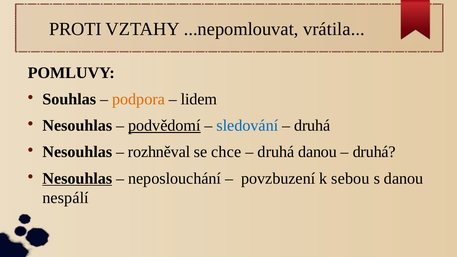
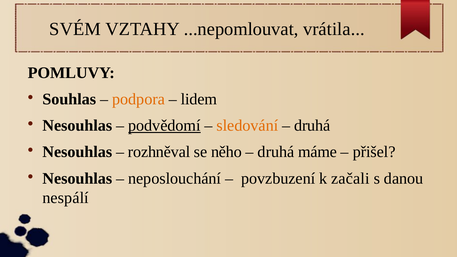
PROTI: PROTI -> SVÉM (75, 29)
sledování colour: blue -> orange (247, 126)
chce: chce -> něho (226, 152)
druhá danou: danou -> máme (318, 152)
druhá: druhá -> přišel (374, 152)
Nesouhlas underline: present -> none (77, 178)
sebou: sebou -> začali (350, 178)
